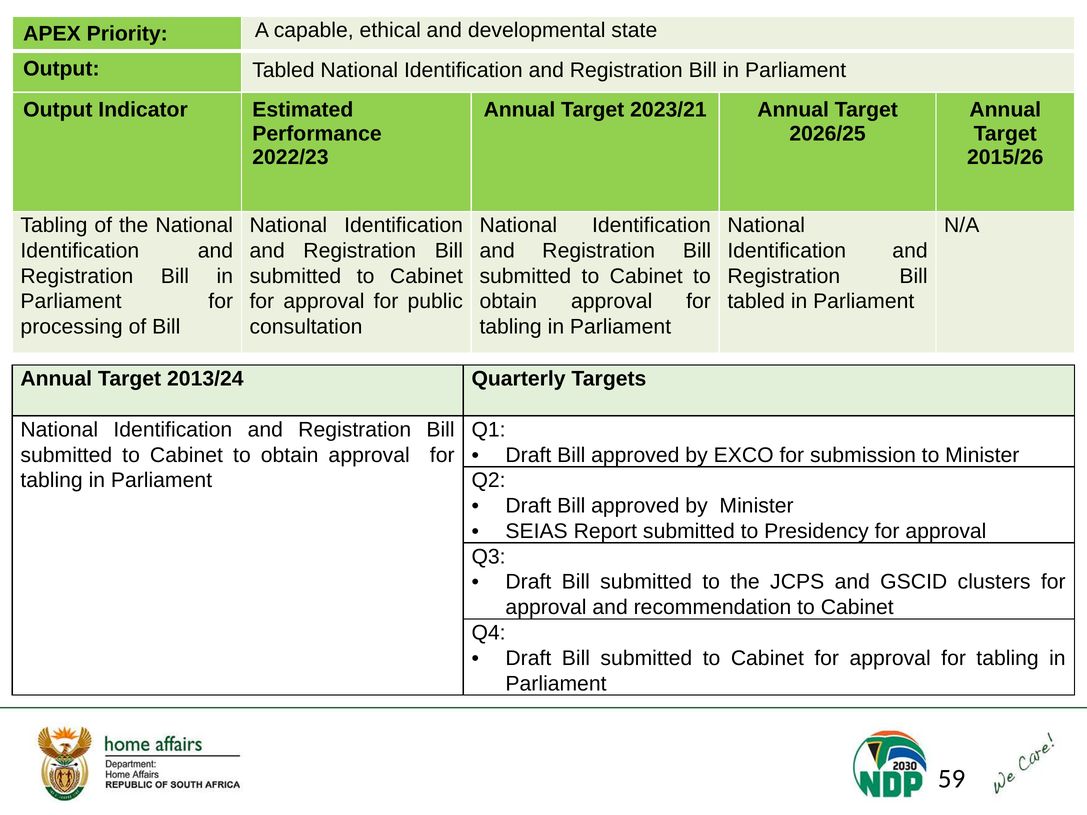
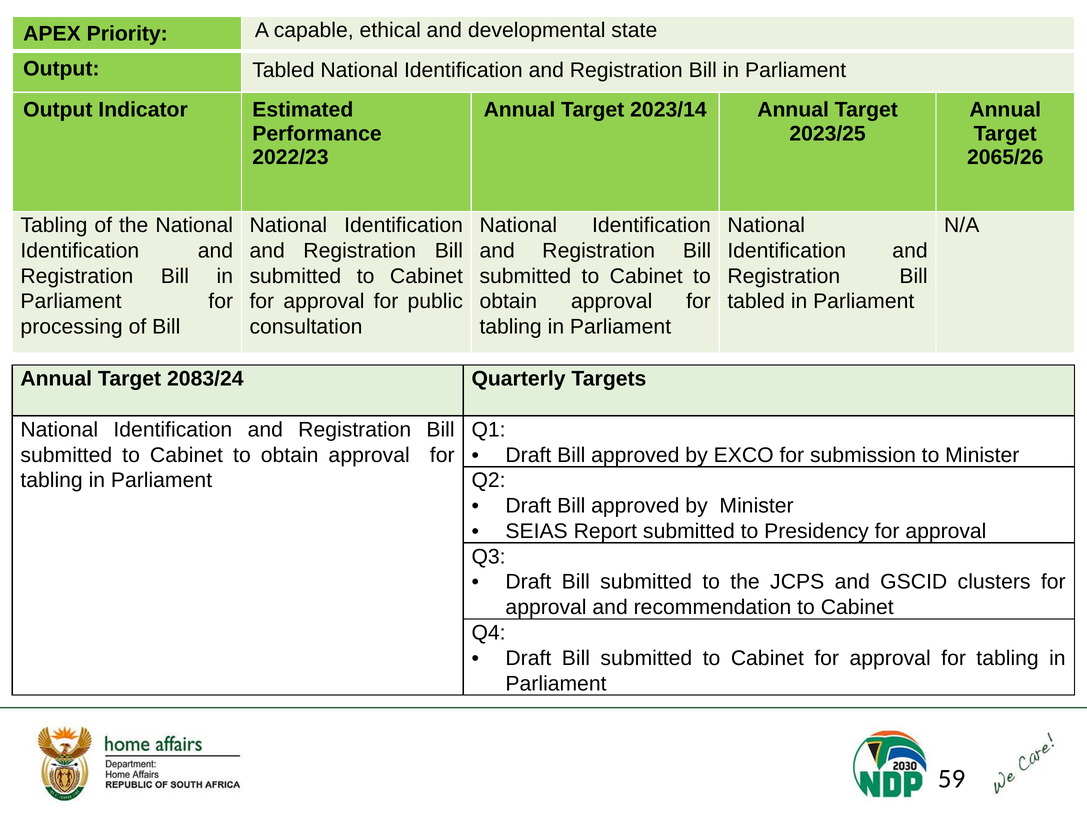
2023/21: 2023/21 -> 2023/14 (668, 110)
2026/25: 2026/25 -> 2023/25 (828, 134)
2015/26: 2015/26 -> 2065/26 (1005, 157)
2013/24: 2013/24 -> 2083/24 (205, 379)
